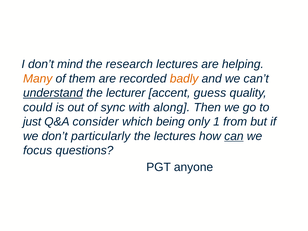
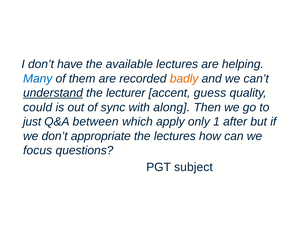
mind: mind -> have (70, 64)
research: research -> available (129, 64)
Many colour: orange -> blue (38, 79)
consider: consider -> between (96, 122)
being: being -> apply (170, 122)
from: from -> after (235, 122)
particularly: particularly -> appropriate (101, 136)
can underline: present -> none (234, 136)
anyone: anyone -> subject (193, 167)
